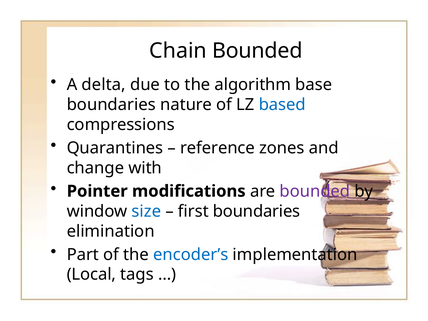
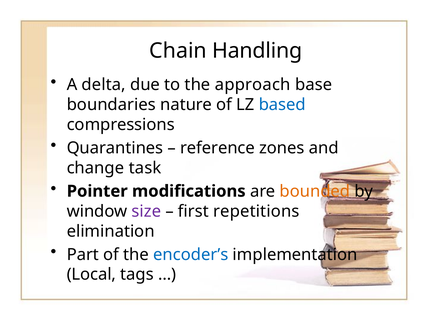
Chain Bounded: Bounded -> Handling (257, 51)
algorithm: algorithm -> approach (253, 85)
with: with -> task (145, 168)
bounded colour: purple -> orange (315, 191)
size colour: blue -> purple (146, 211)
first boundaries: boundaries -> repetitions (256, 211)
